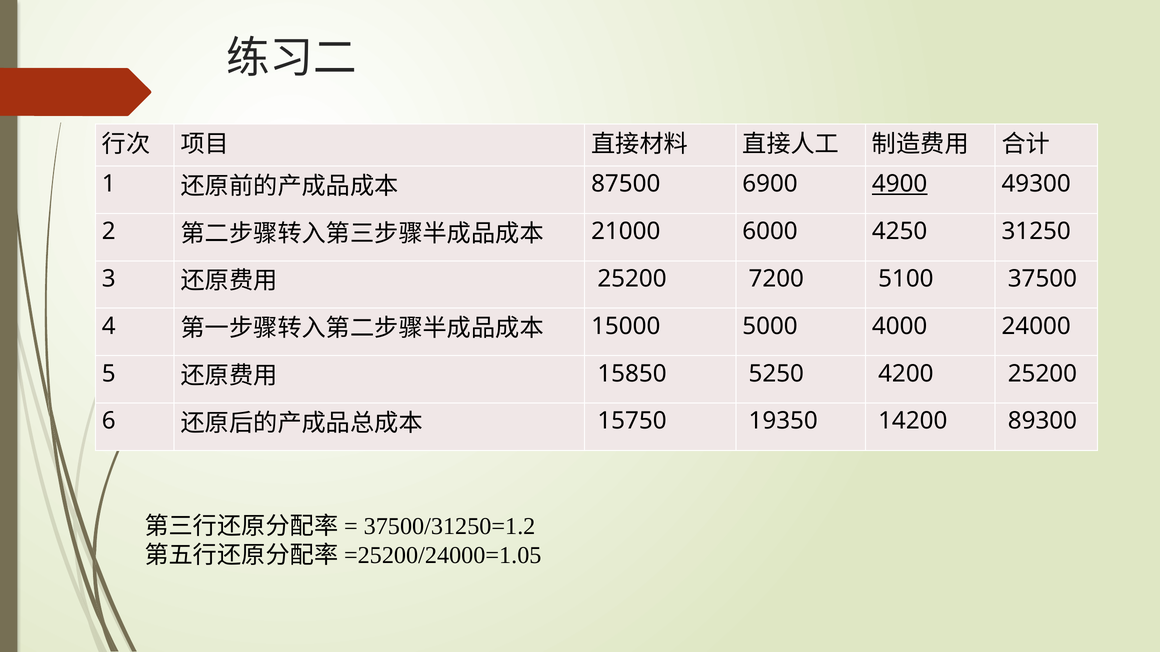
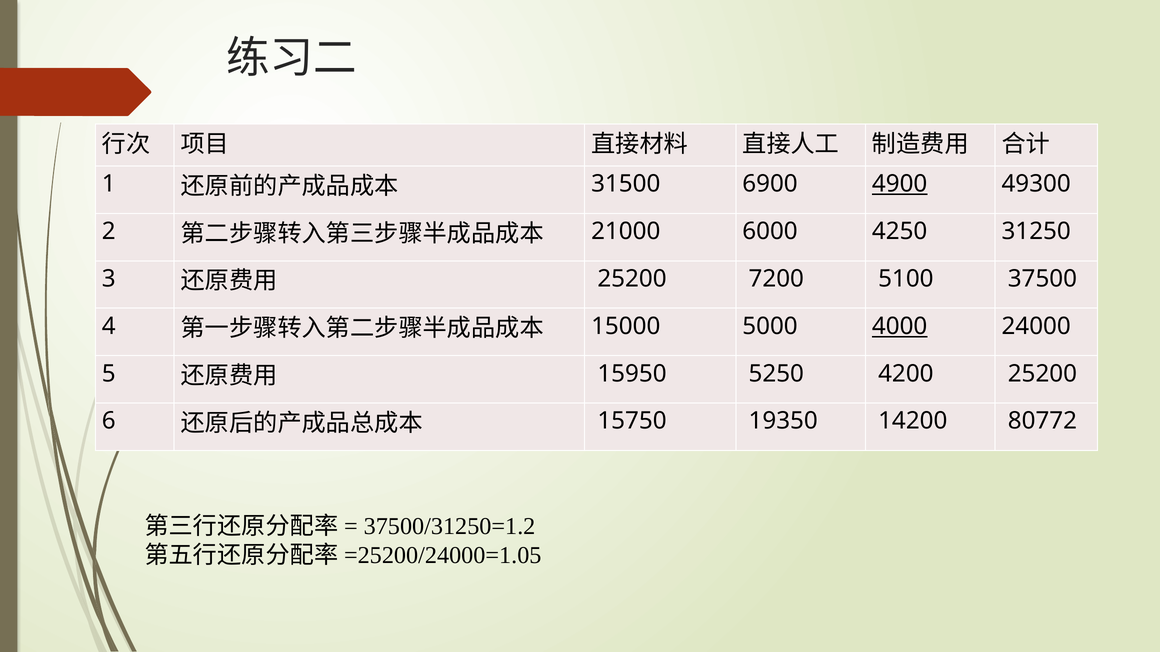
87500: 87500 -> 31500 (626, 184)
4000 underline: none -> present (900, 326)
15850: 15850 -> 15950 (632, 374)
89300: 89300 -> 80772 (1042, 421)
